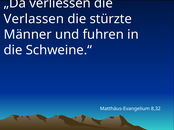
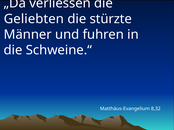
Verlassen: Verlassen -> Geliebten (34, 19)
